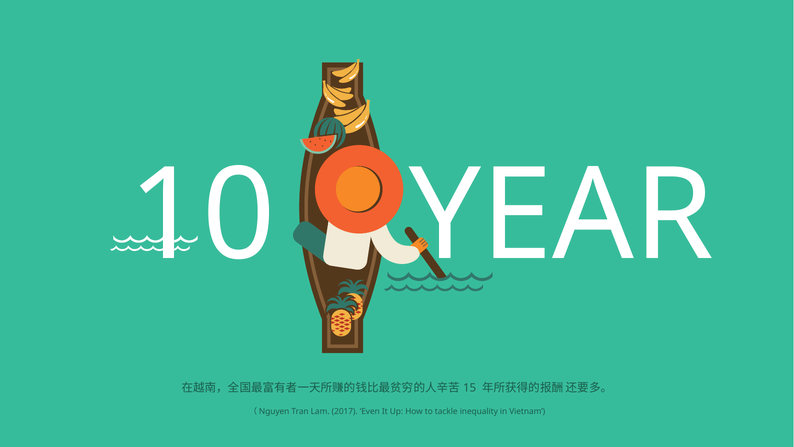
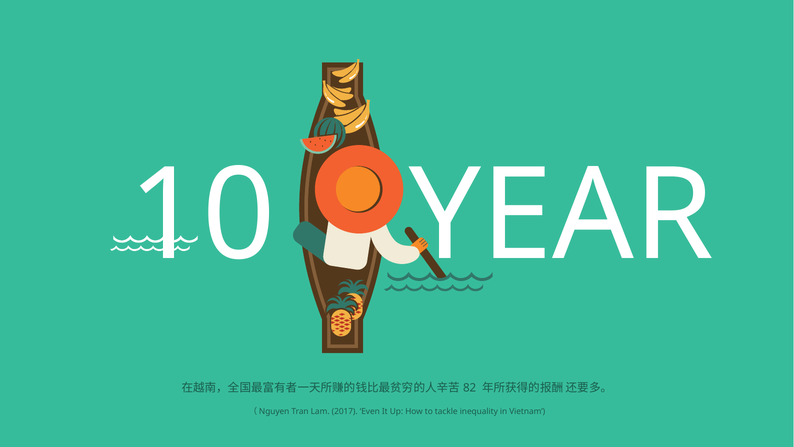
15: 15 -> 82 (470, 388)
